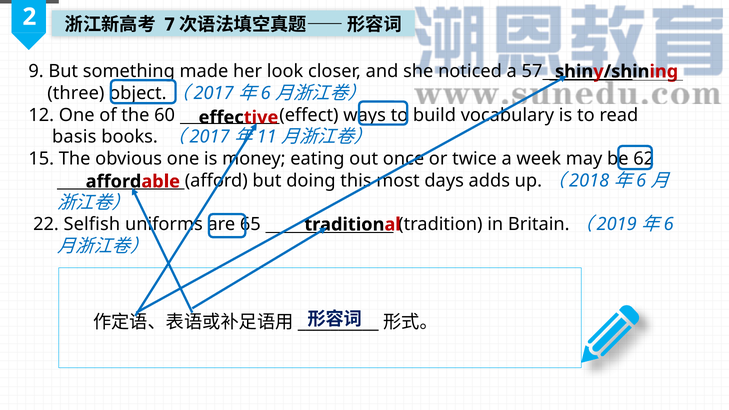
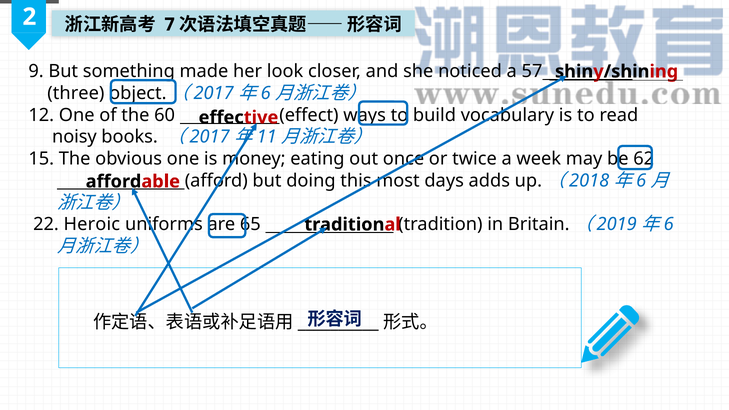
basis: basis -> noisy (74, 137)
Selfish: Selfish -> Heroic (92, 224)
